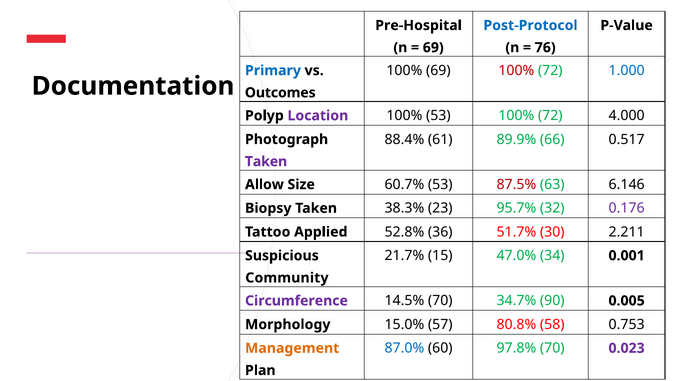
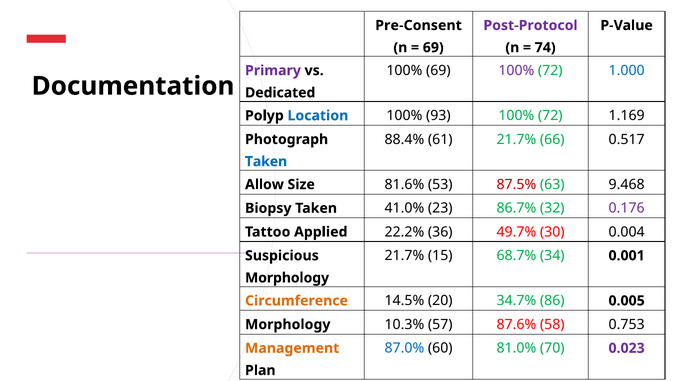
Pre-Hospital: Pre-Hospital -> Pre-Consent (419, 25)
Post-Protocol colour: blue -> purple (531, 25)
76: 76 -> 74 (545, 48)
100% colour: red -> purple (516, 70)
Primary colour: blue -> purple (273, 70)
Outcomes: Outcomes -> Dedicated (280, 93)
Location colour: purple -> blue (318, 116)
100% 53: 53 -> 93 (438, 116)
4.000: 4.000 -> 1.169 (627, 116)
61 89.9%: 89.9% -> 21.7% (516, 139)
Taken colour: purple -> blue (266, 161)
60.7%: 60.7% -> 81.6% (404, 184)
6.146: 6.146 -> 9.468 (627, 184)
38.3%: 38.3% -> 41.0% (404, 208)
95.7%: 95.7% -> 86.7% (516, 208)
52.8%: 52.8% -> 22.2% (404, 232)
51.7%: 51.7% -> 49.7% (516, 232)
2.211: 2.211 -> 0.004 (627, 232)
47.0%: 47.0% -> 68.7% (516, 256)
Community: Community -> Morphology (287, 278)
Circumference colour: purple -> orange (296, 301)
14.5% 70: 70 -> 20 (440, 301)
90: 90 -> 86 (552, 301)
15.0%: 15.0% -> 10.3% (404, 324)
80.8%: 80.8% -> 87.6% (516, 324)
97.8%: 97.8% -> 81.0% (516, 348)
